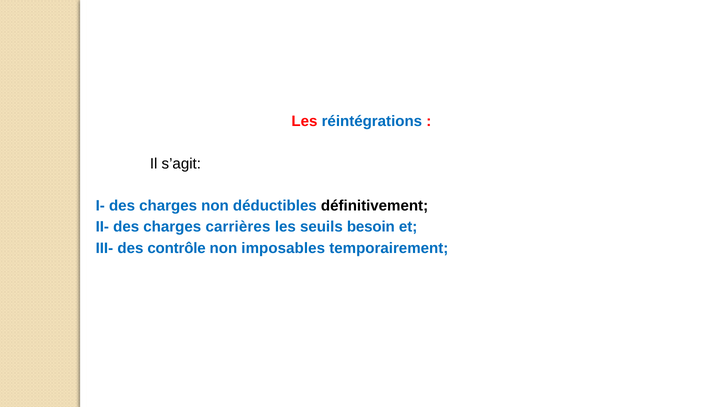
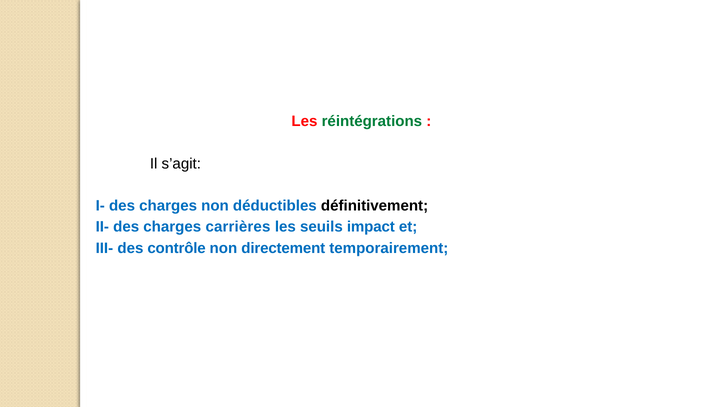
réintégrations colour: blue -> green (372, 121)
besoin: besoin -> impact (371, 227)
imposables: imposables -> directement (283, 248)
